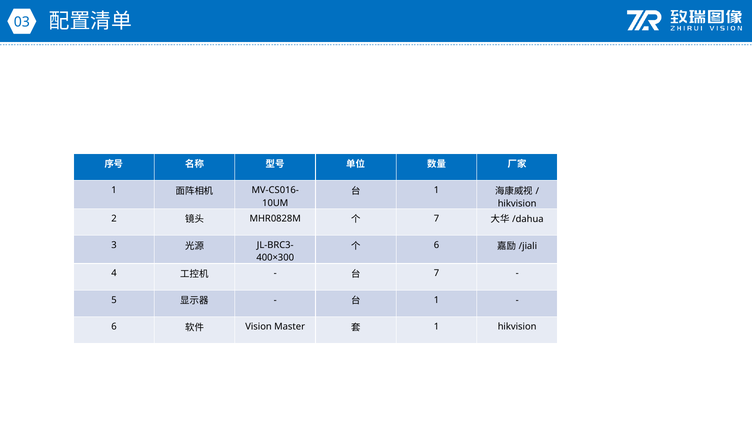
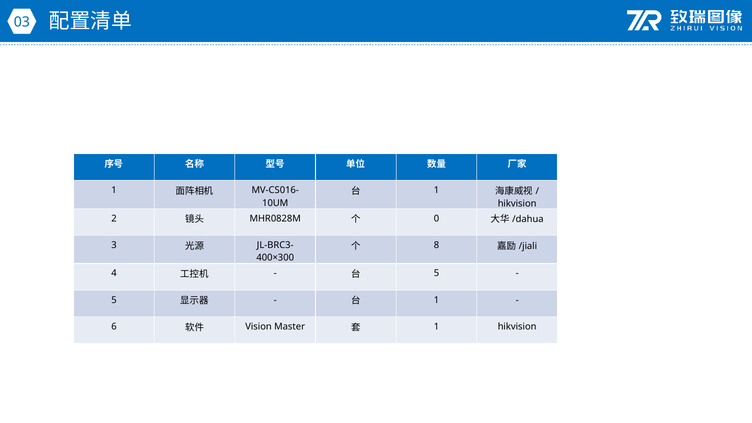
7: 7 -> 0 (437, 218)
6: 6 -> 8 (437, 245)
7: 7 -> 5 (437, 273)
